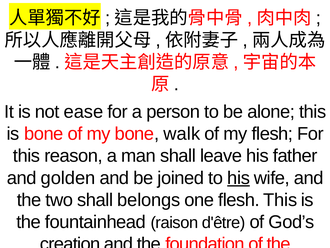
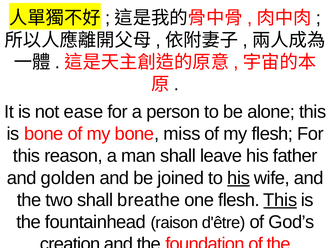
walk: walk -> miss (182, 134)
belongs: belongs -> breathe (149, 200)
This underline: none -> present (280, 200)
